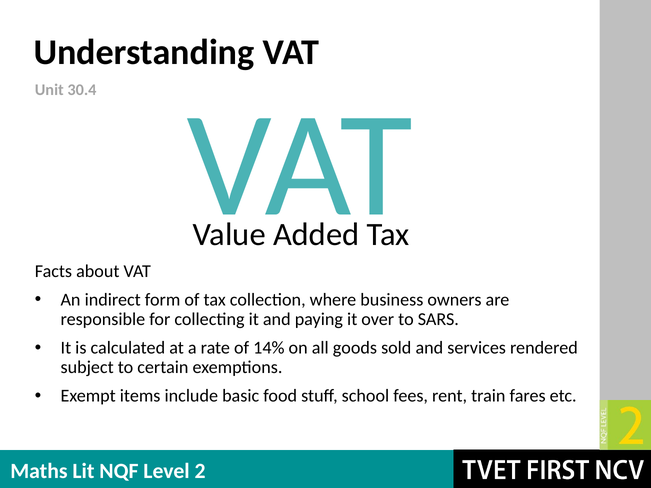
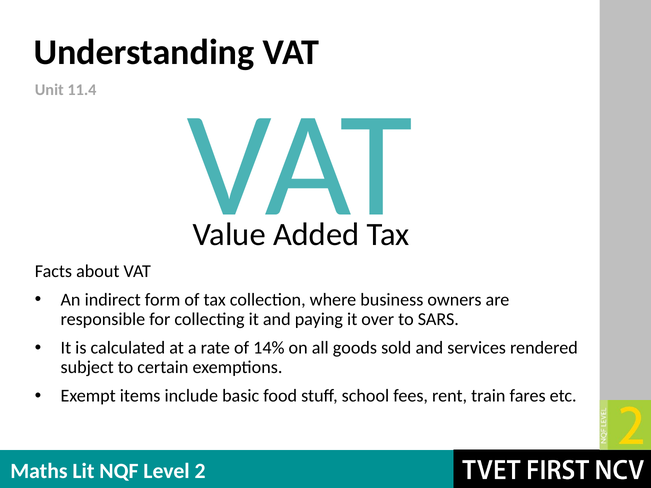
30.4: 30.4 -> 11.4 (82, 90)
